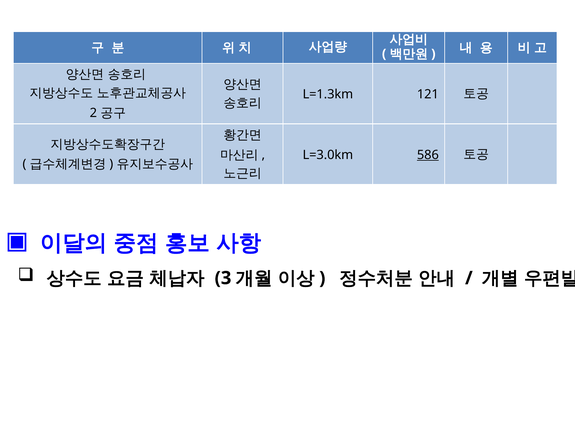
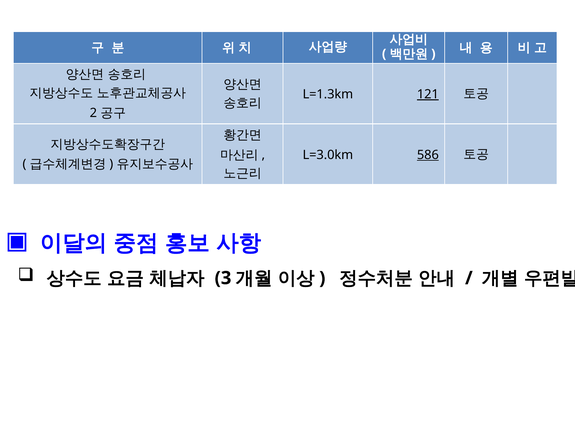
121 underline: none -> present (428, 94)
